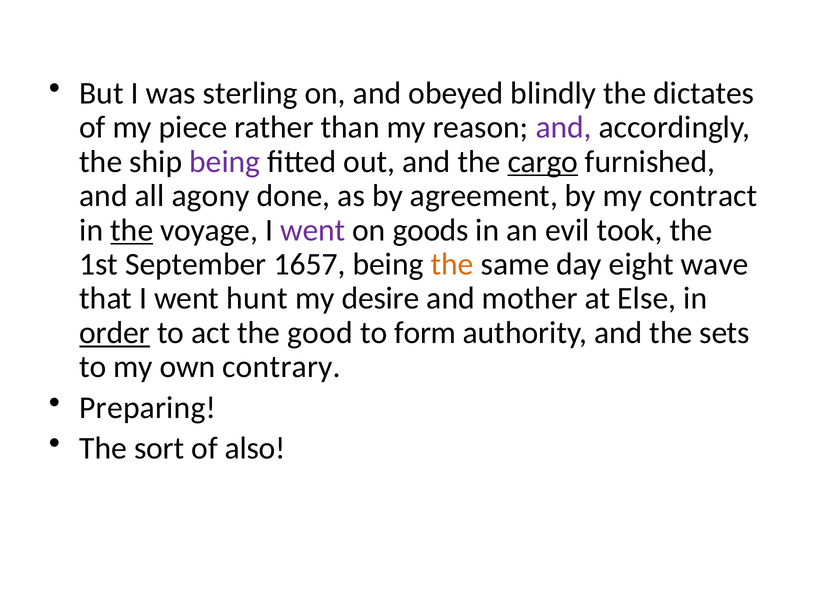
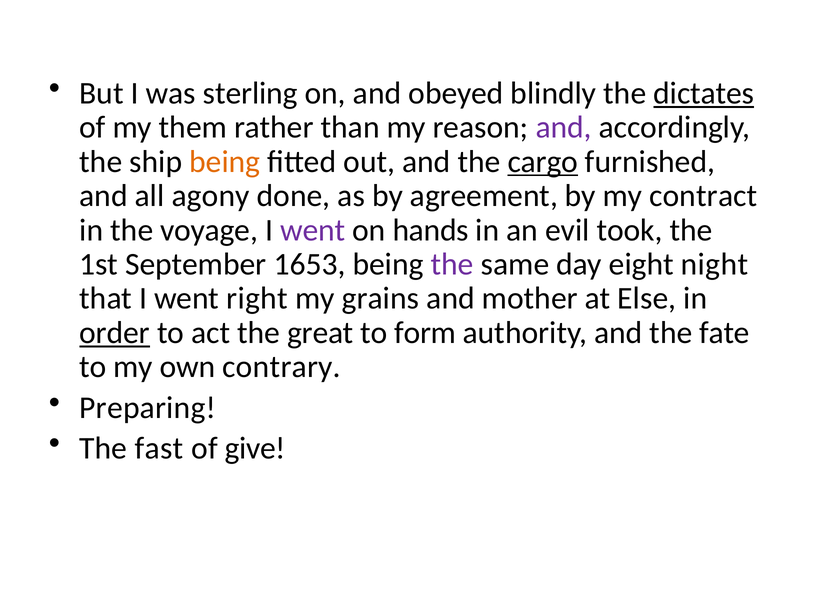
dictates underline: none -> present (704, 93)
piece: piece -> them (193, 127)
being colour: purple -> orange (225, 162)
the underline: present -> none (132, 230)
goods: goods -> hands (431, 230)
1657: 1657 -> 1653 (309, 264)
the colour: orange -> purple (452, 264)
wave: wave -> night (715, 264)
hunt: hunt -> right (257, 298)
desire: desire -> grains (380, 298)
good: good -> great (320, 332)
sets: sets -> fate (725, 332)
sort: sort -> fast (159, 448)
also: also -> give (255, 448)
